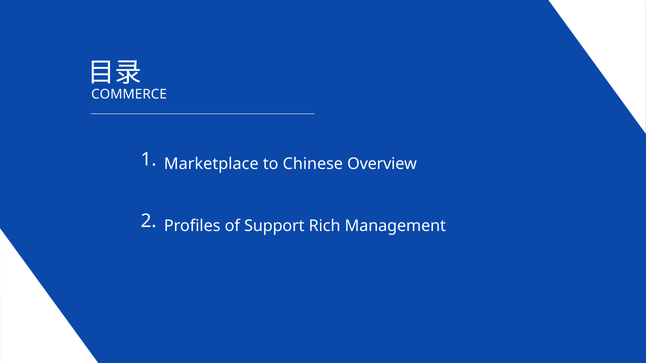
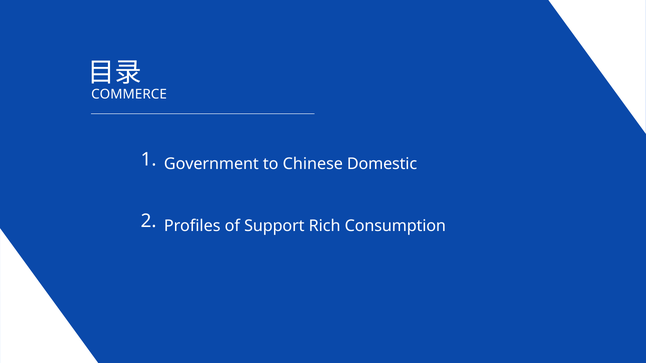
Marketplace: Marketplace -> Government (211, 164)
Overview: Overview -> Domestic (382, 164)
Management: Management -> Consumption (395, 226)
